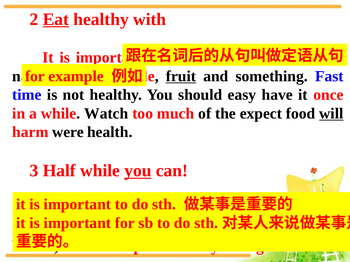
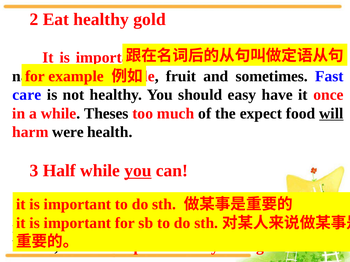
Eat underline: present -> none (56, 19)
with: with -> gold (150, 19)
fruit underline: present -> none (181, 76)
something: something -> sometimes (272, 76)
time: time -> care (27, 95)
Watch: Watch -> Theses (106, 114)
